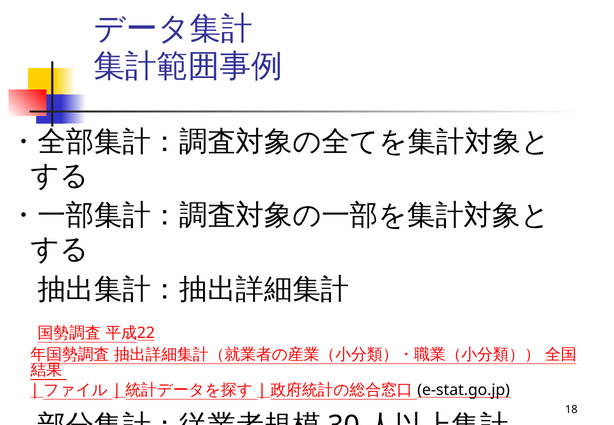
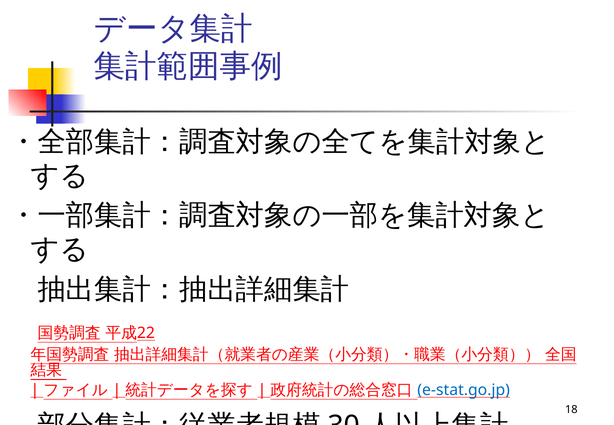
e-stat.go.jp colour: black -> blue (464, 390)
